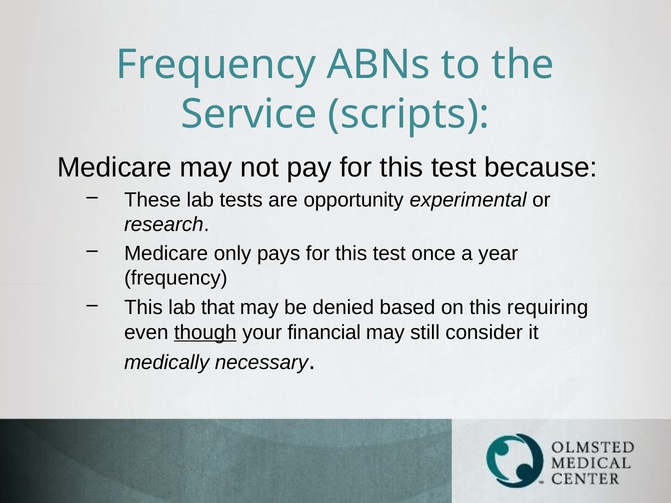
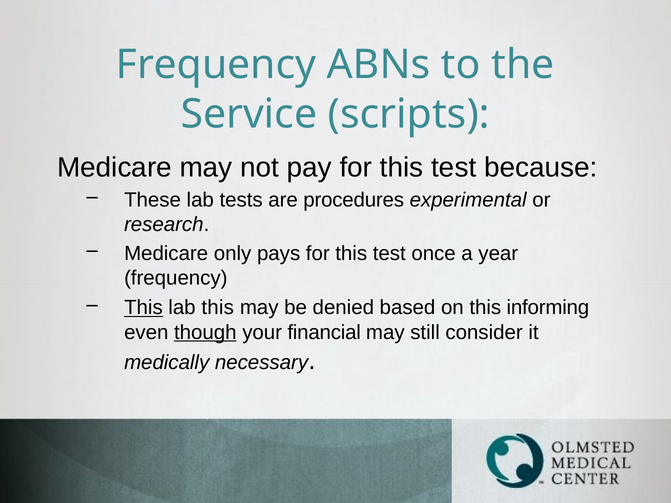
opportunity: opportunity -> procedures (354, 200)
This underline: none -> present (143, 308)
lab that: that -> this (218, 308)
requiring: requiring -> informing (548, 308)
